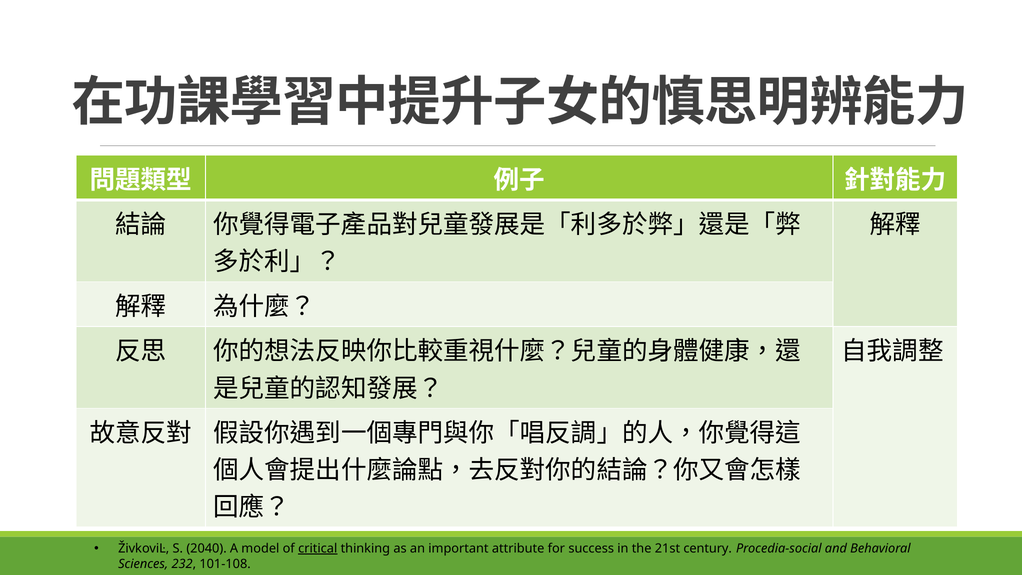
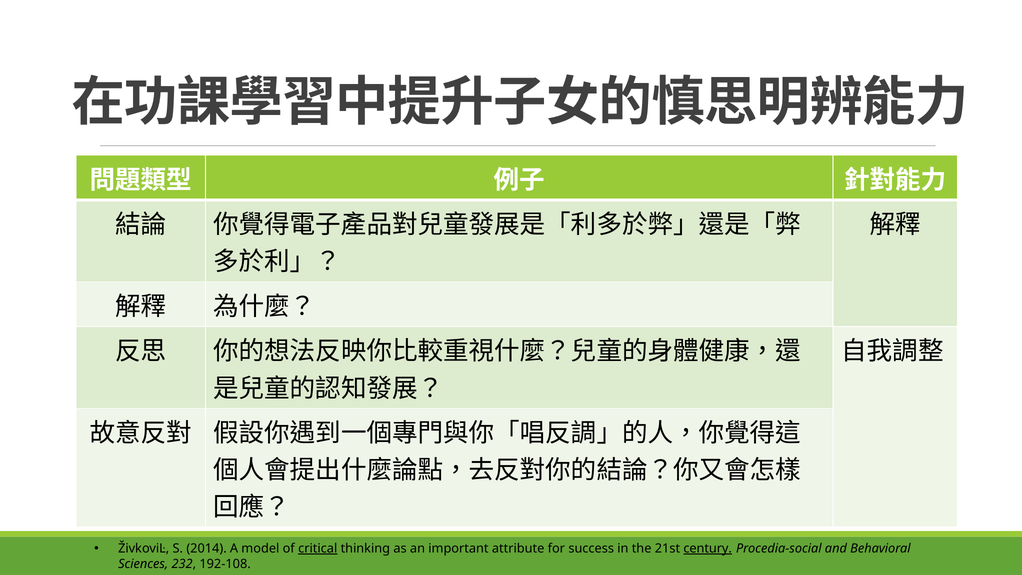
2040: 2040 -> 2014 (207, 548)
century underline: none -> present (708, 548)
101-108: 101-108 -> 192-108 (225, 564)
